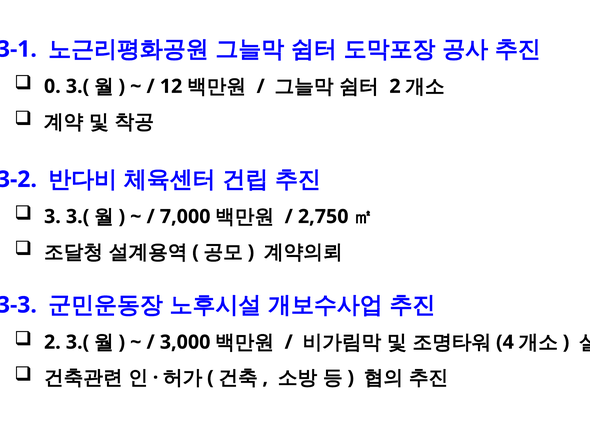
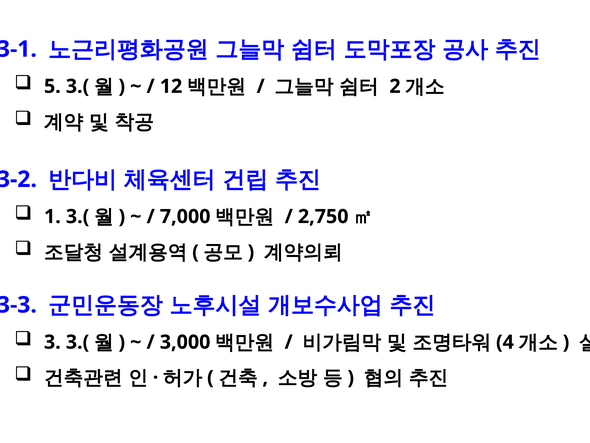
0: 0 -> 5 (52, 86)
3: 3 -> 1 (52, 216)
2: 2 -> 3 (52, 342)
